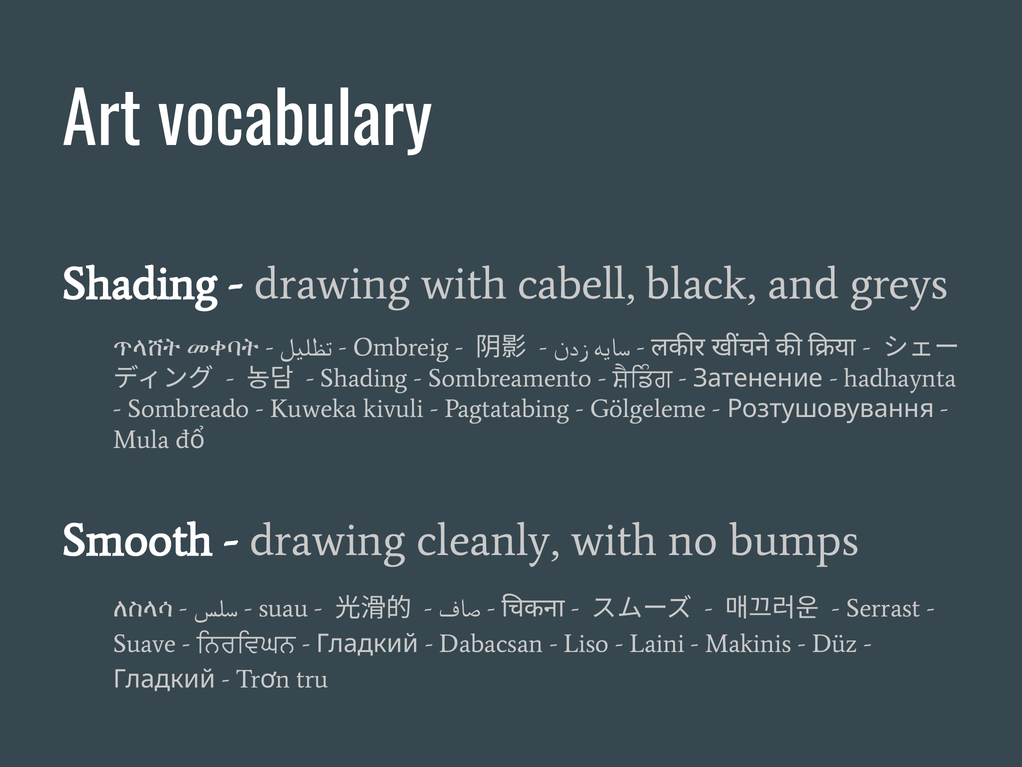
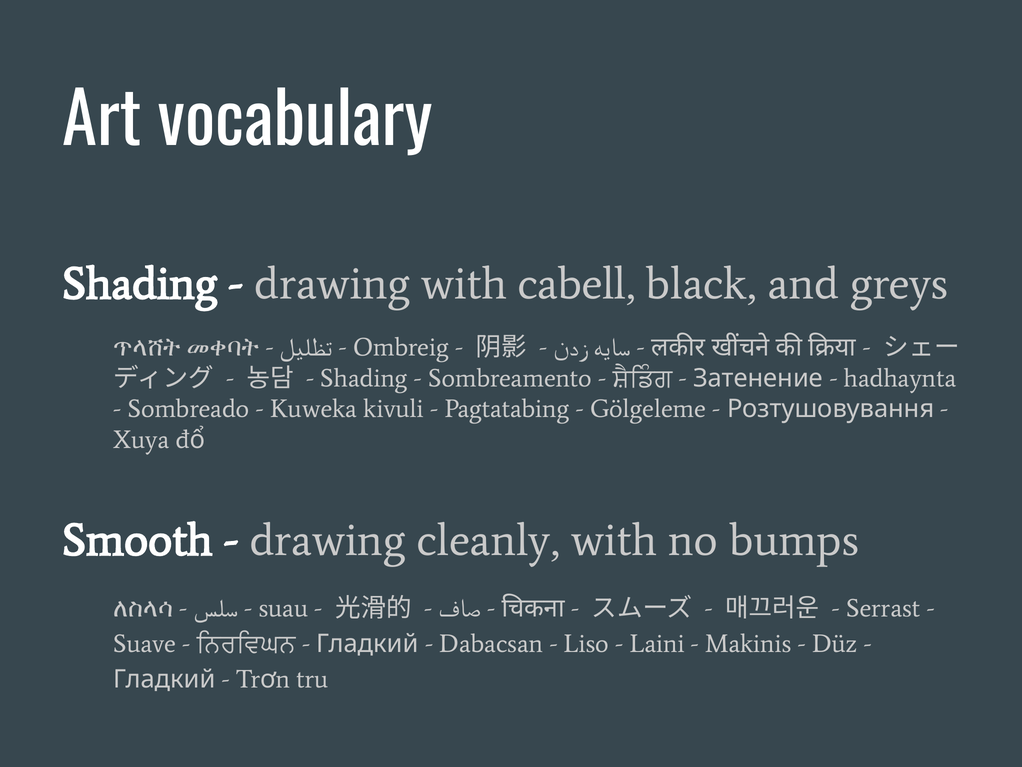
Mula: Mula -> Xuya (141, 439)
